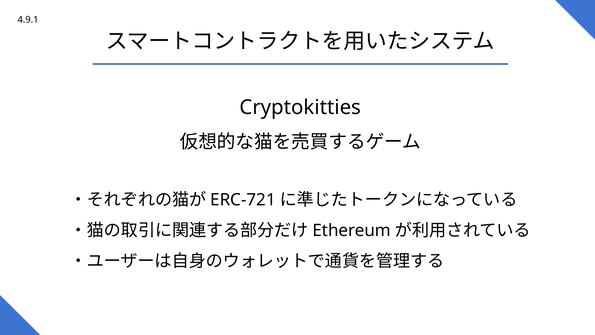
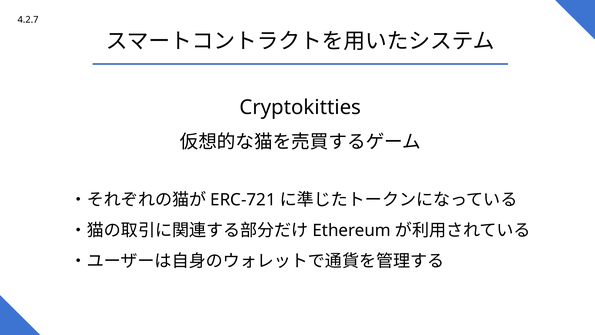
4.9.1: 4.9.1 -> 4.2.7 (28, 20)
